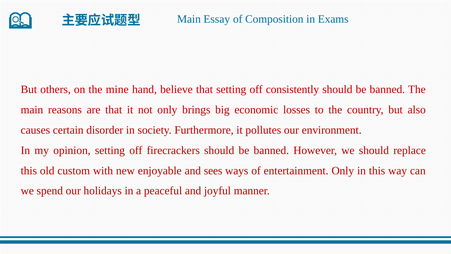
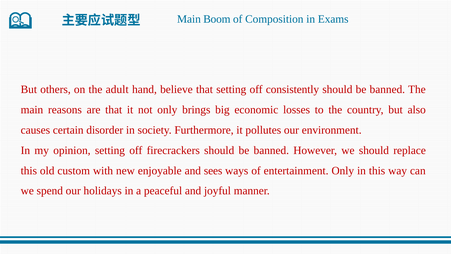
Essay: Essay -> Boom (217, 19)
mine: mine -> adult (117, 89)
